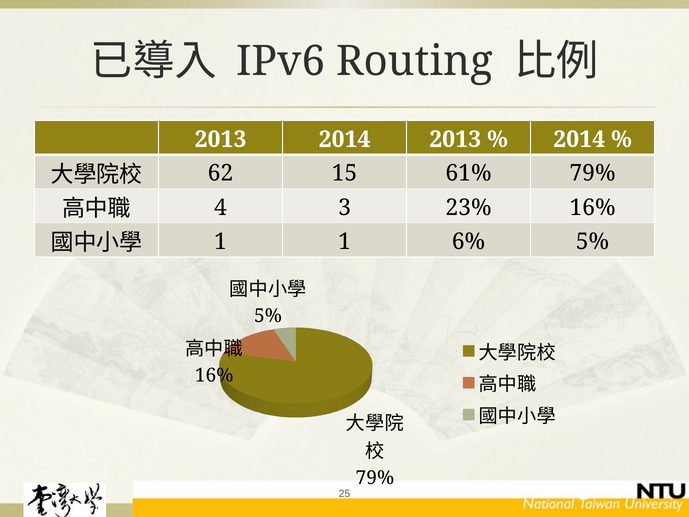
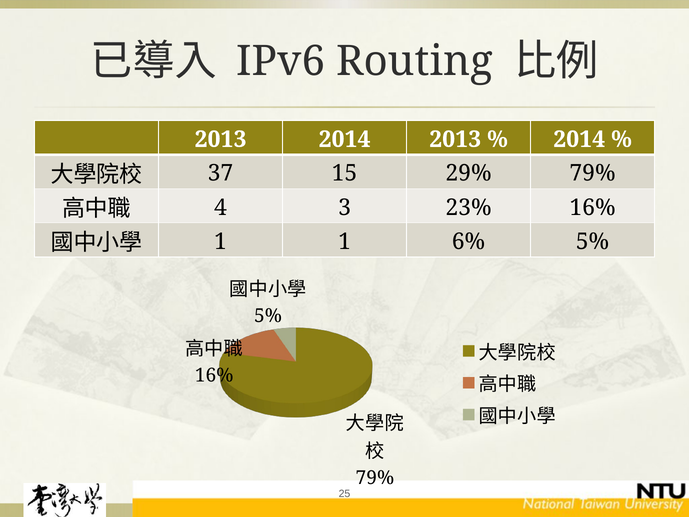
62: 62 -> 37 (220, 173)
61%: 61% -> 29% (469, 173)
